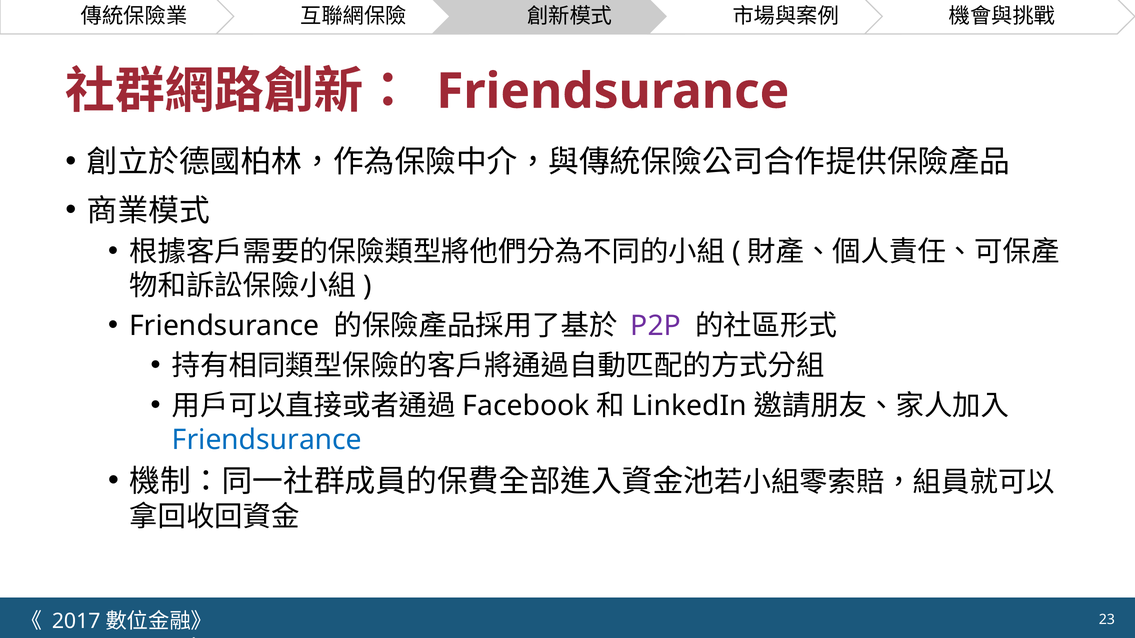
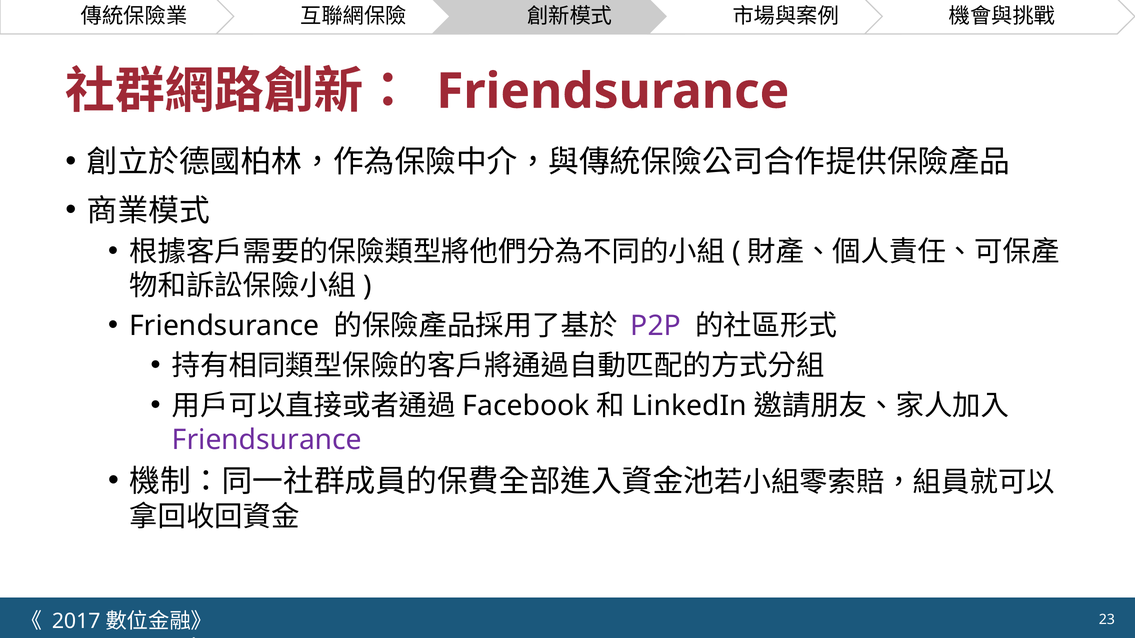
Friendsurance colour: blue -> purple (267, 440)
